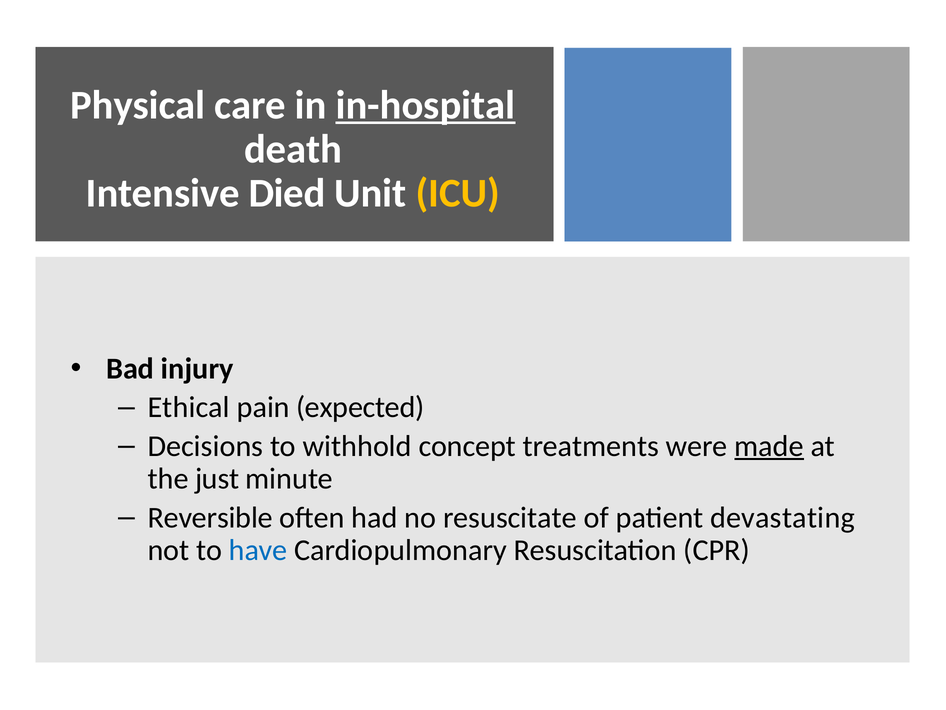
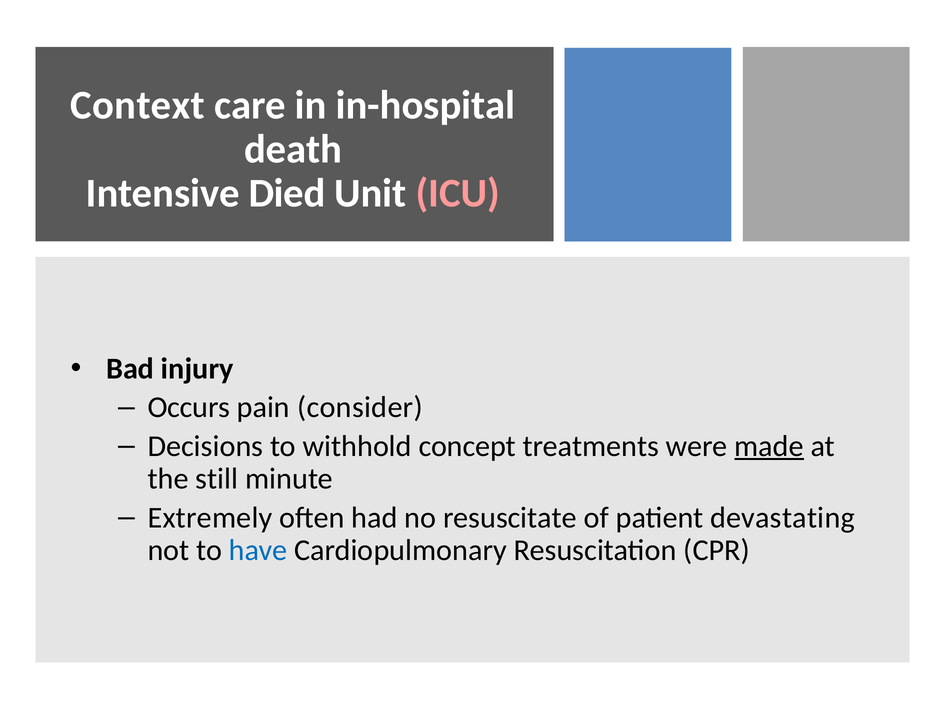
Physical: Physical -> Context (138, 105)
in-hospital underline: present -> none (426, 105)
ICU colour: yellow -> pink (458, 193)
Ethical: Ethical -> Occurs (189, 407)
expected: expected -> consider (360, 407)
just: just -> still (217, 479)
Reversible: Reversible -> Extremely (210, 517)
